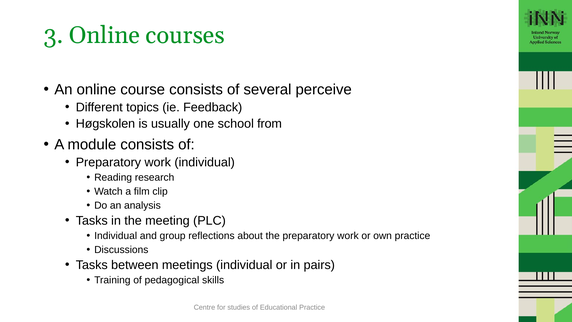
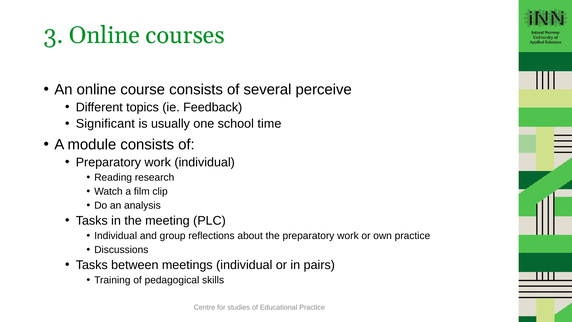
Høgskolen: Høgskolen -> Significant (105, 124)
from: from -> time (269, 124)
